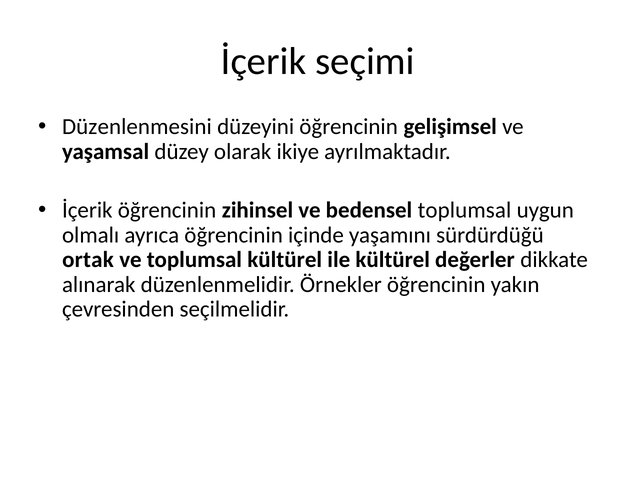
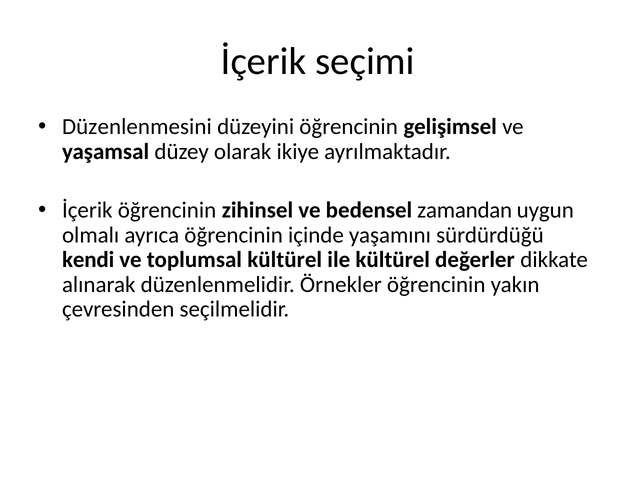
bedensel toplumsal: toplumsal -> zamandan (465, 210)
ortak: ortak -> kendi (88, 260)
